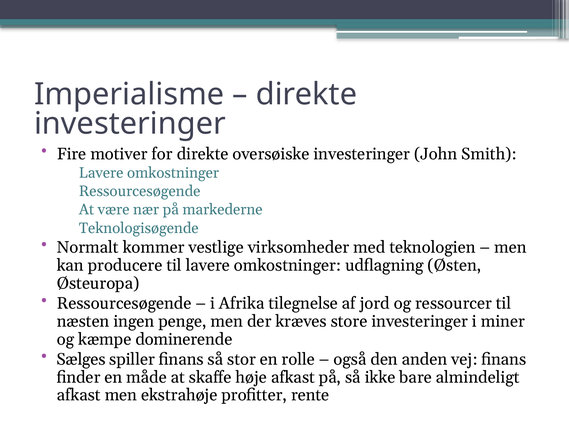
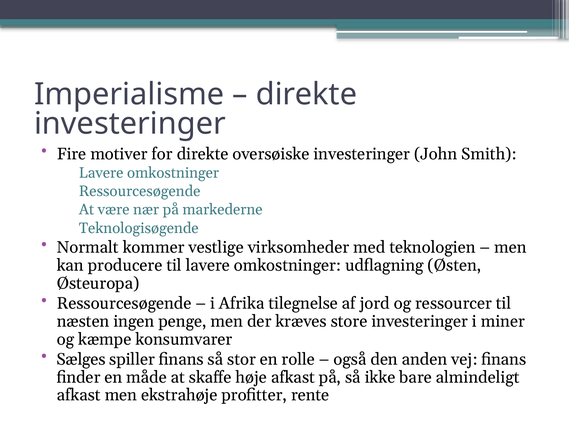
dominerende: dominerende -> konsumvarer (184, 339)
